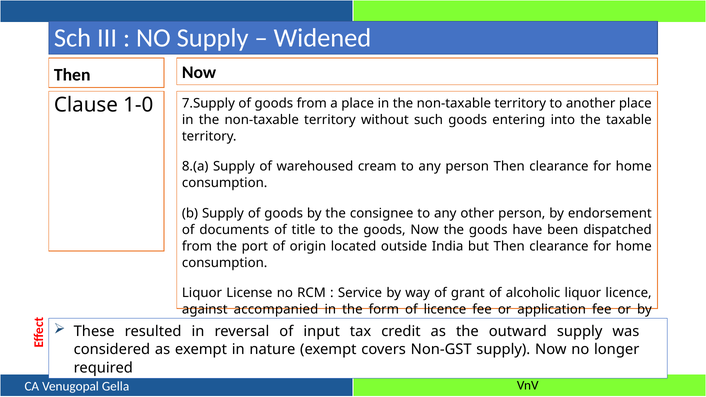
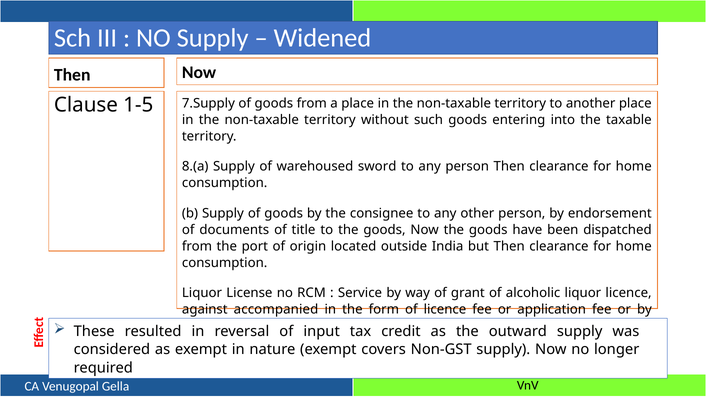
1-0: 1-0 -> 1-5 (138, 105)
cream: cream -> sword (377, 167)
